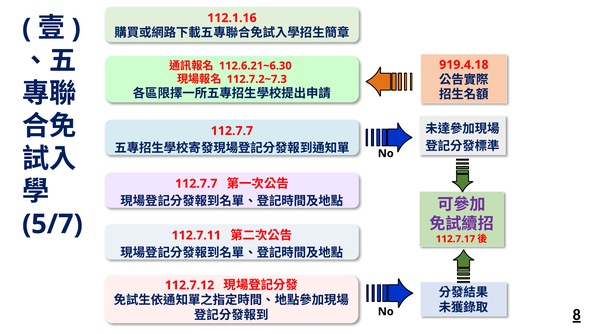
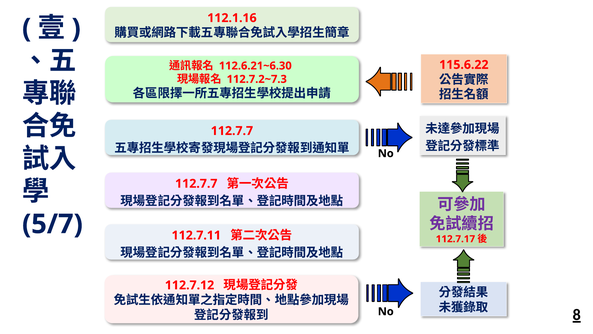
919.4.18: 919.4.18 -> 115.6.22 (464, 65)
